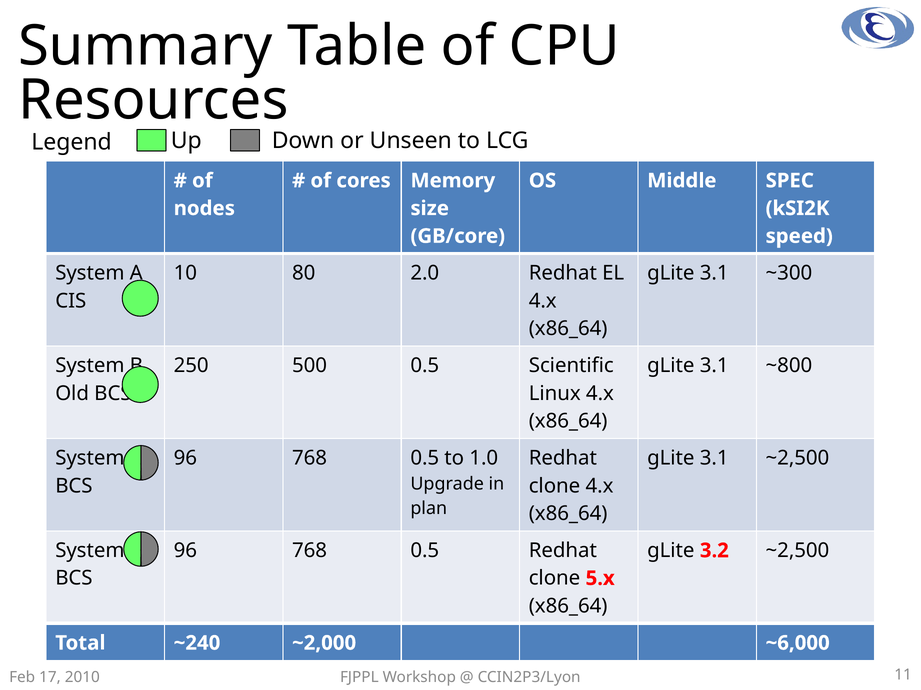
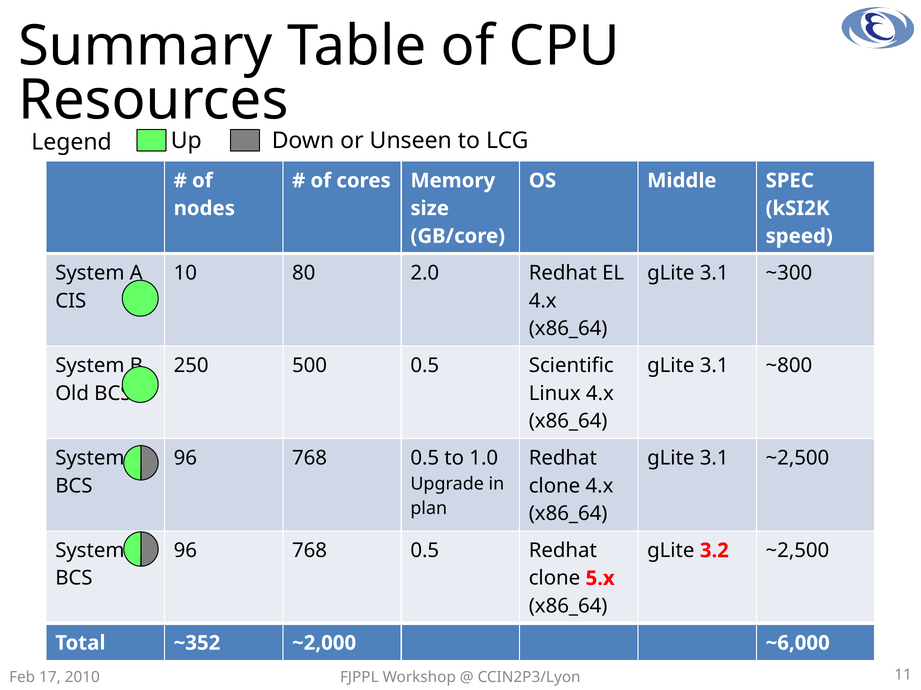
~240: ~240 -> ~352 (197, 644)
